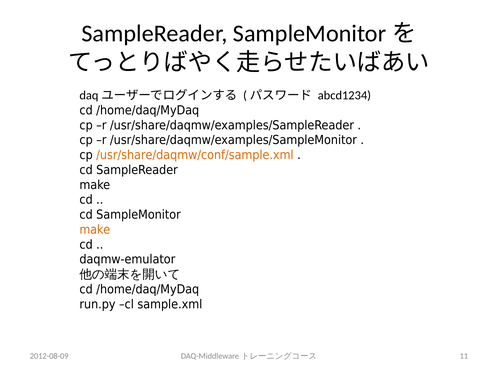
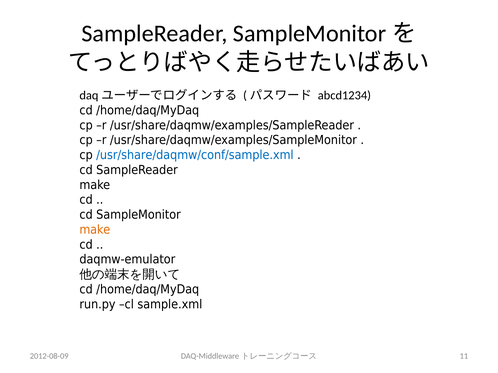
/usr/share/daqmw/conf/sample.xml colour: orange -> blue (195, 155)
